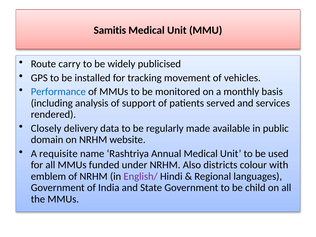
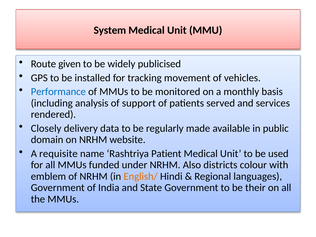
Samitis: Samitis -> System (110, 30)
carry: carry -> given (70, 64)
Annual: Annual -> Patient (166, 154)
English/ colour: purple -> orange (141, 176)
child: child -> their (255, 188)
